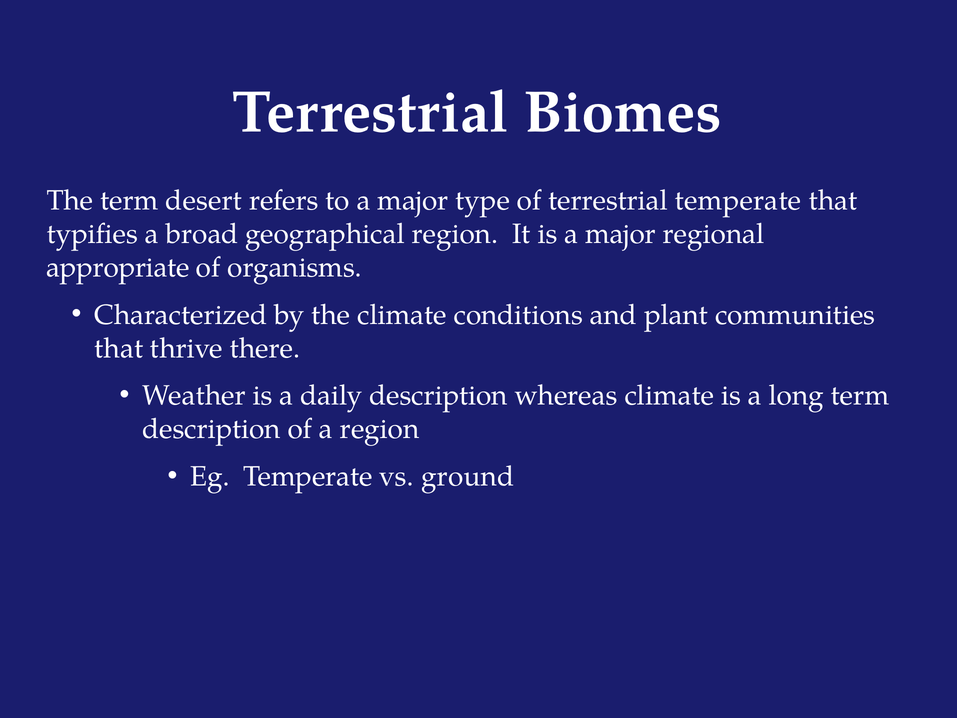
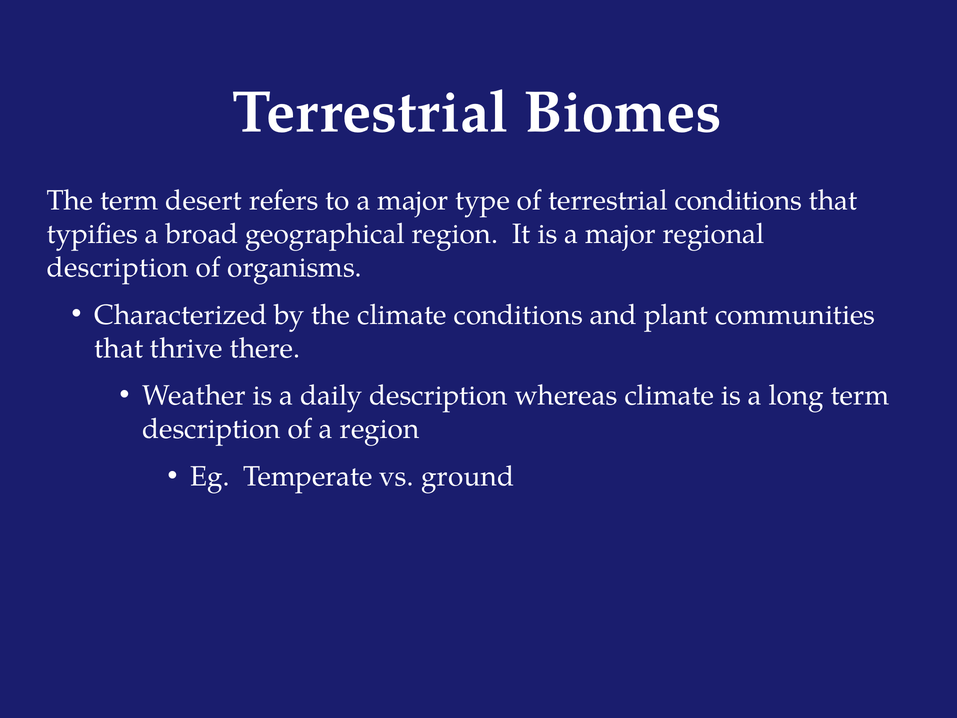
terrestrial temperate: temperate -> conditions (738, 200)
appropriate: appropriate -> description (118, 267)
